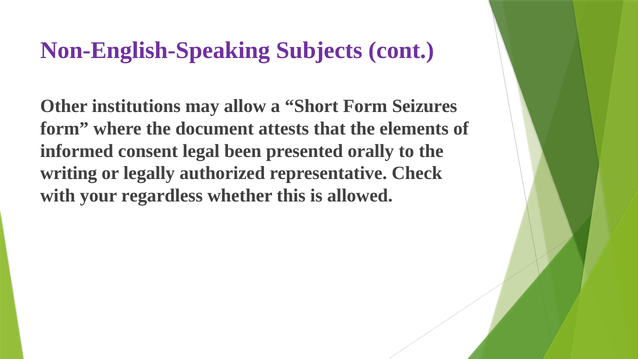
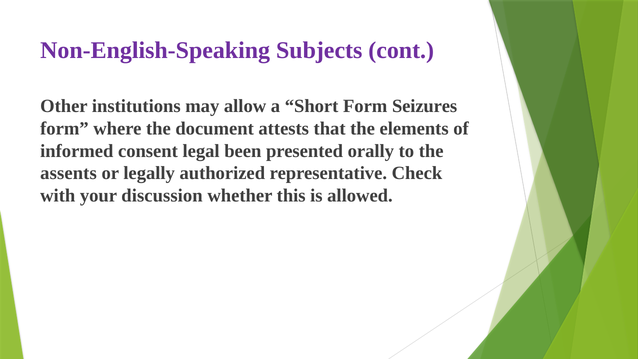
writing: writing -> assents (69, 173)
regardless: regardless -> discussion (162, 196)
